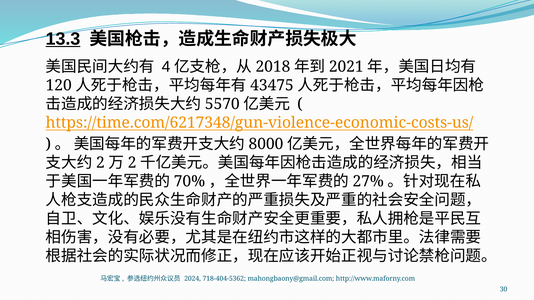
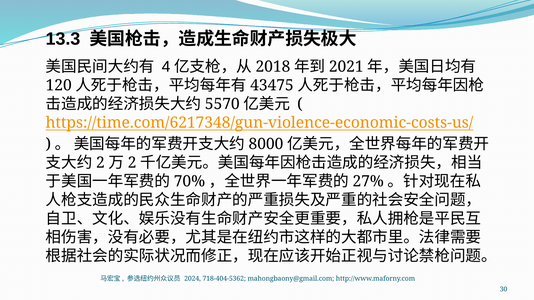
13.3 underline: present -> none (63, 39)
